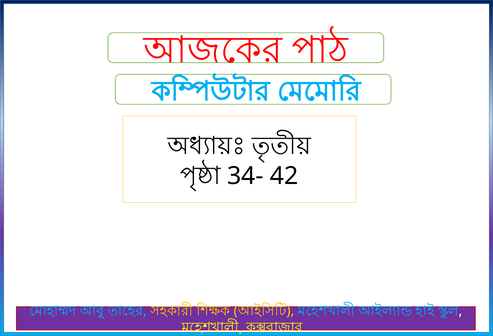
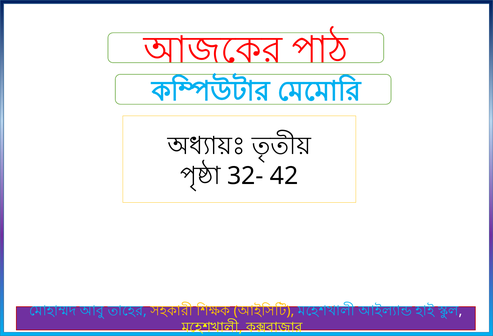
34-: 34- -> 32- (245, 176)
